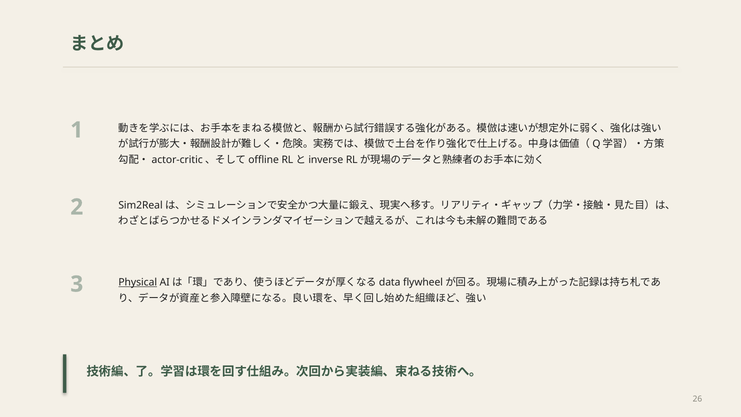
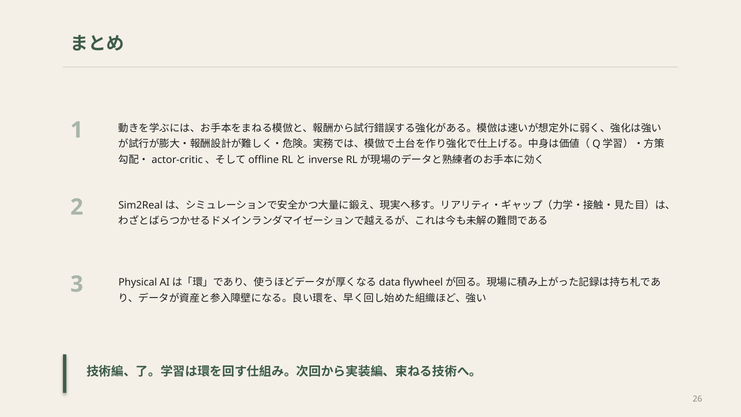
Physical underline: present -> none (138, 282)
